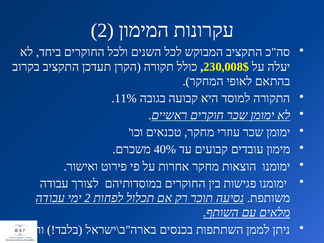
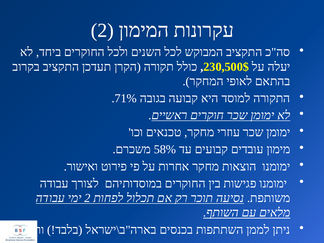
230,008$: 230,008$ -> 230,500$ (226, 67)
11%: 11% -> 71% (126, 98)
40%: 40% -> 58% (165, 149)
